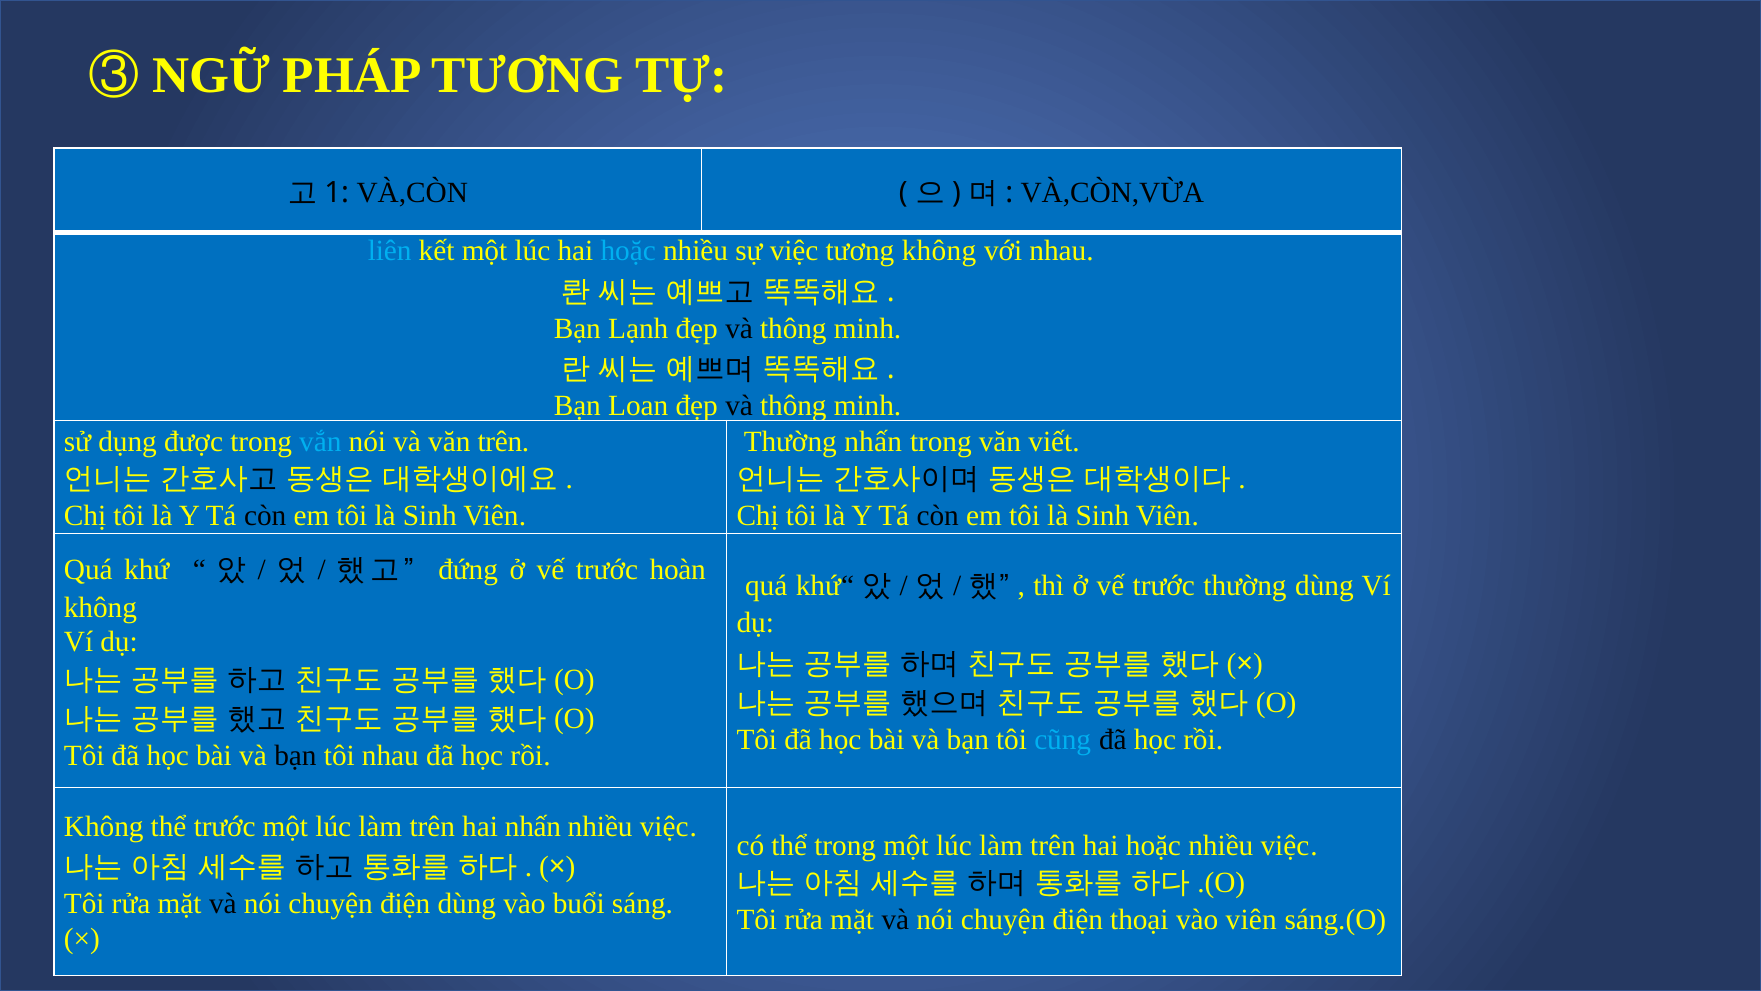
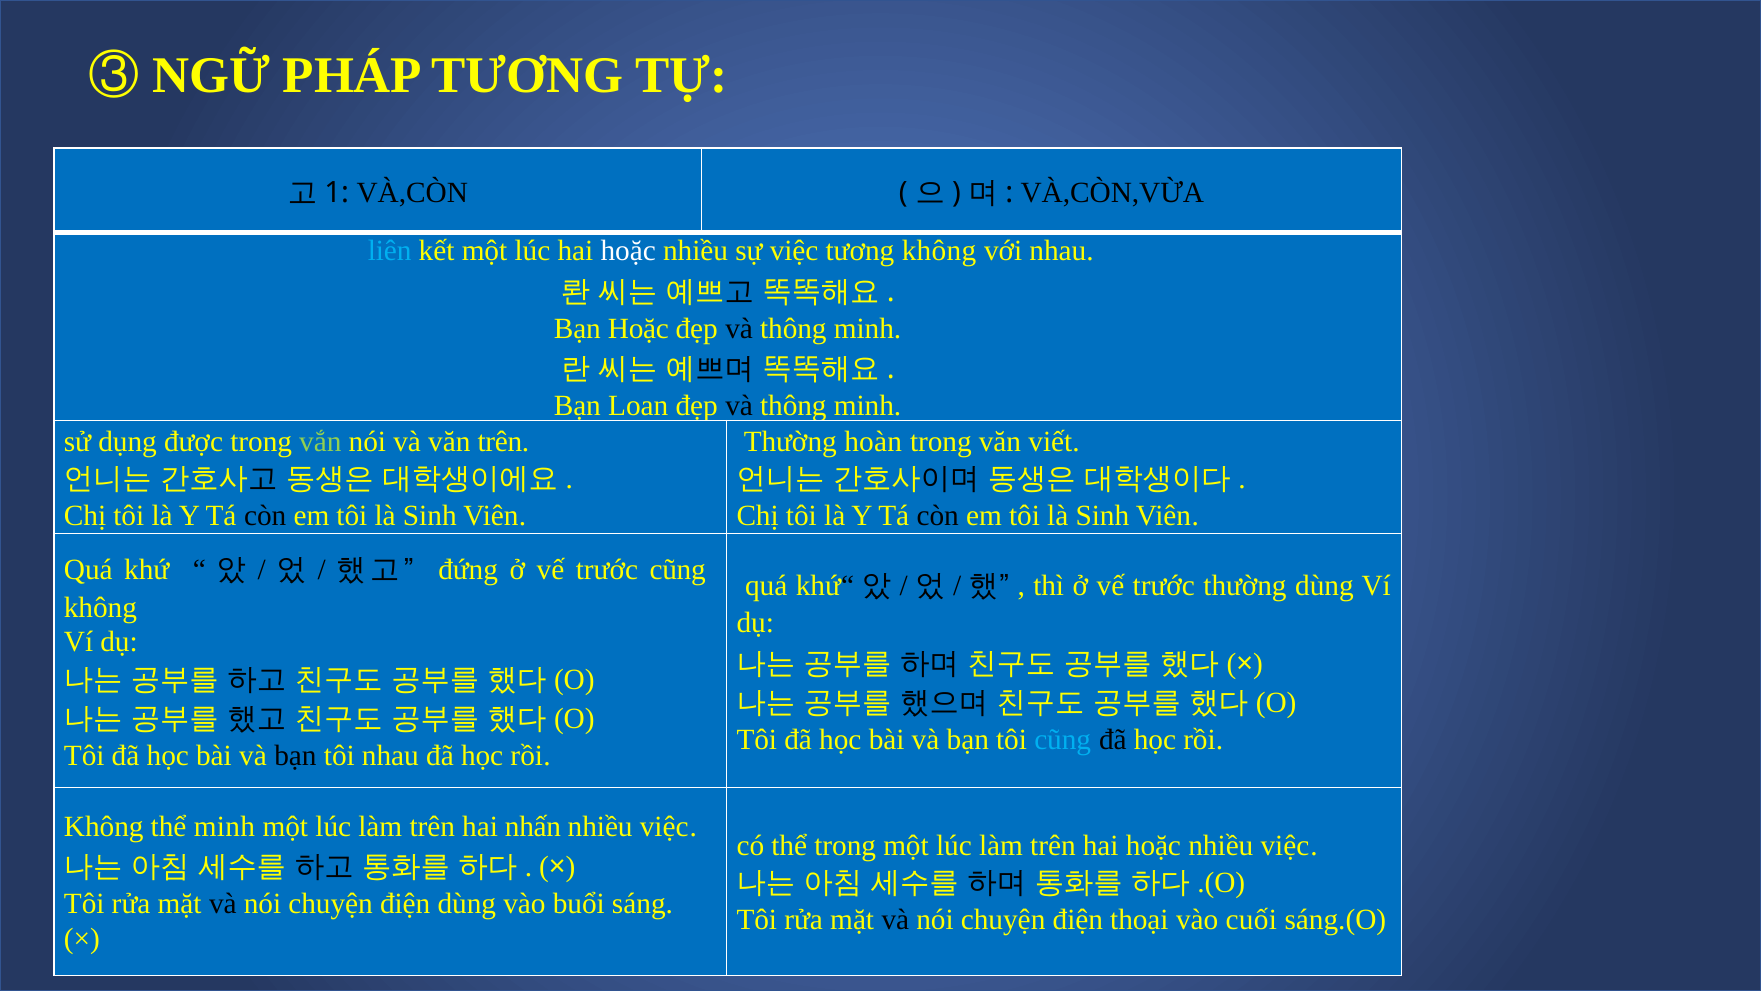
hoặc colour: light blue -> white (628, 251)
Bạn Lạnh: Lạnh -> Hoặc (638, 328)
vắn colour: light blue -> light green (320, 441)
Thường nhấn: nhấn -> hoàn (873, 441)
trước hoàn: hoàn -> cũng (678, 570)
thể trước: trước -> minh (224, 826)
vào viên: viên -> cuối (1251, 920)
